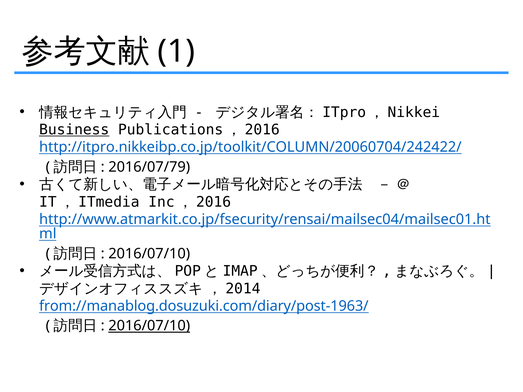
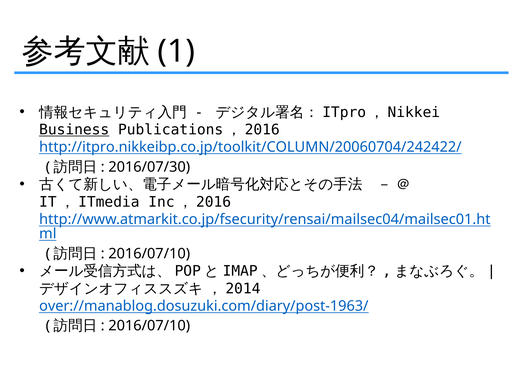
2016/07/79: 2016/07/79 -> 2016/07/30 (149, 167)
from://manablog.dosuzuki.com/diary/post-1963/: from://manablog.dosuzuki.com/diary/post-1963/ -> over://manablog.dosuzuki.com/diary/post-1963/ (204, 306)
2016/07/10 underline: present -> none (149, 326)
